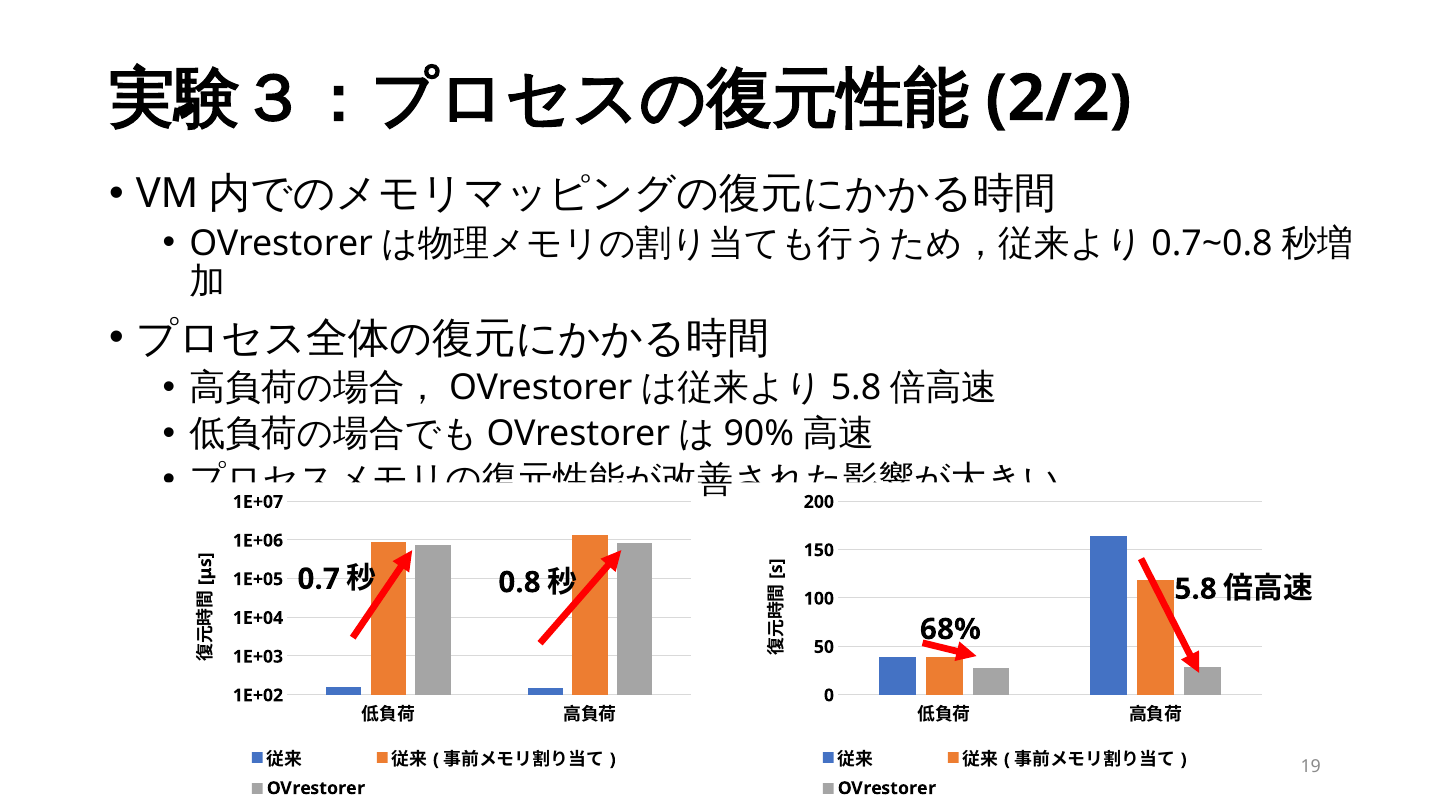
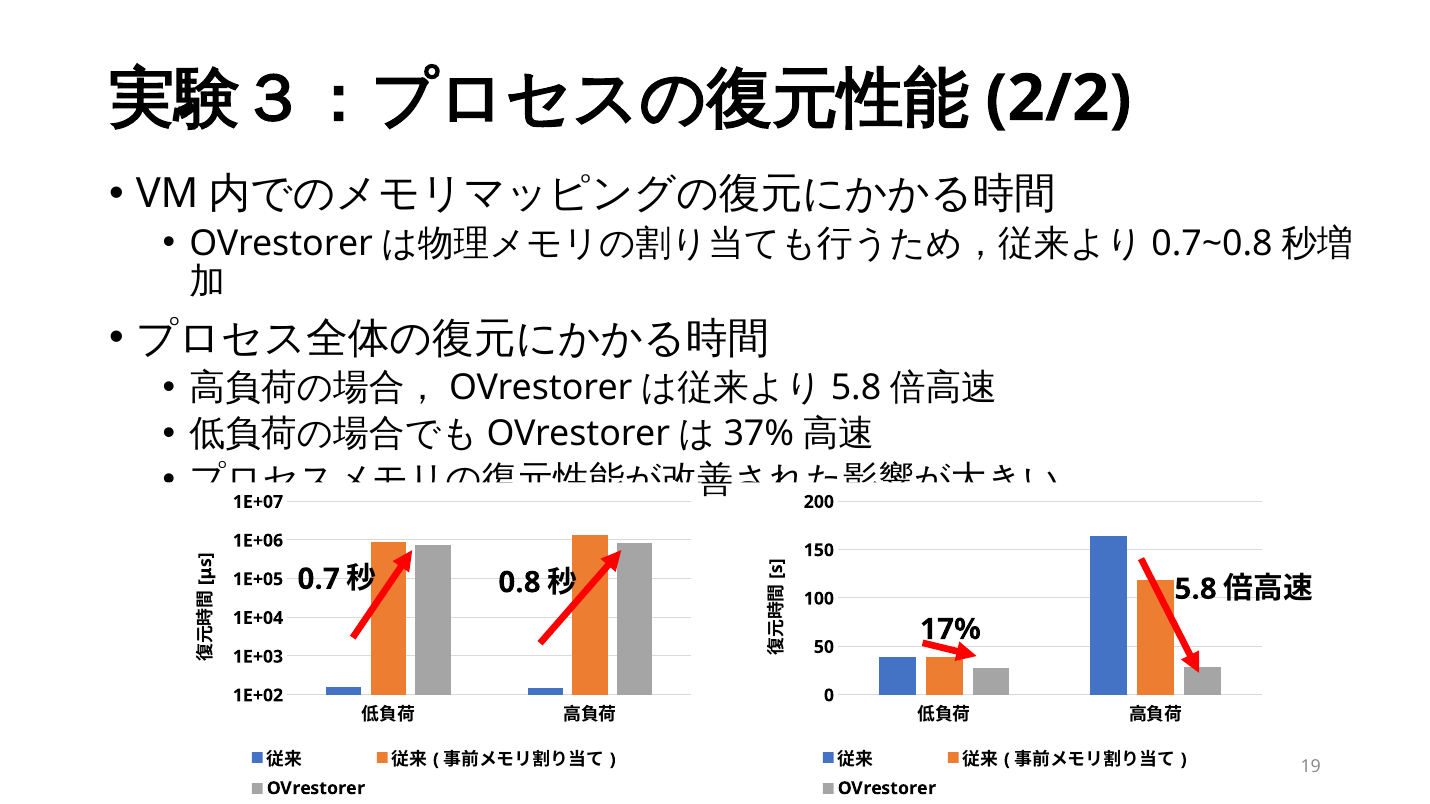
90%: 90% -> 37% (759, 434)
68%: 68% -> 17% (950, 630)
